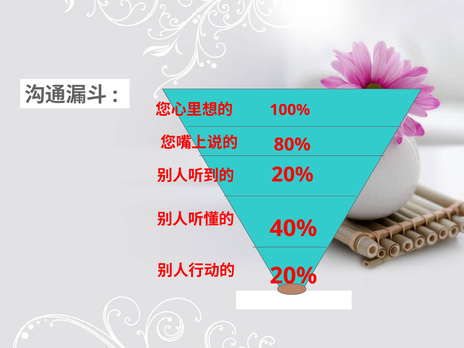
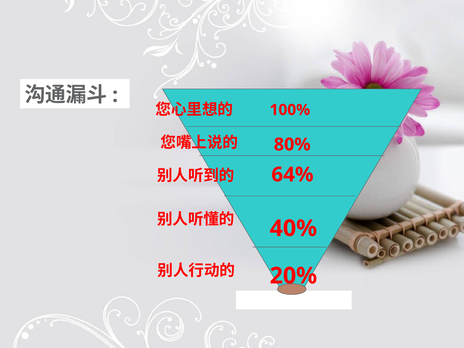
20%: 20% -> 64% (292, 175)
